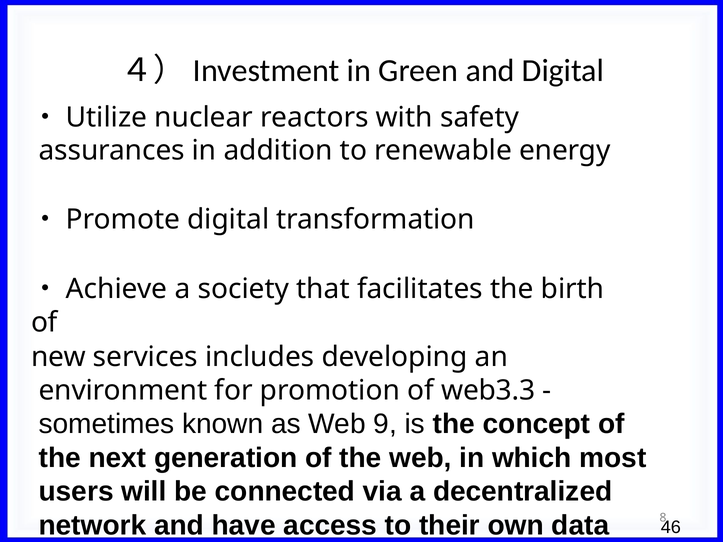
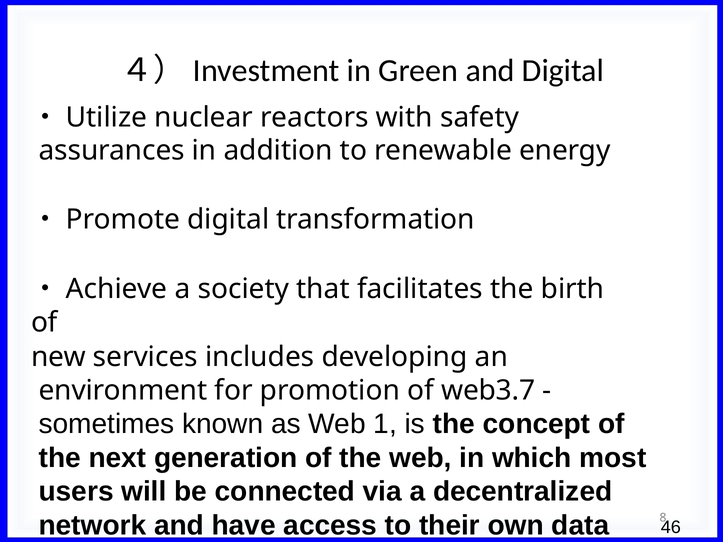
web3.3: web3.3 -> web3.7 (488, 391)
9: 9 -> 1 (385, 424)
